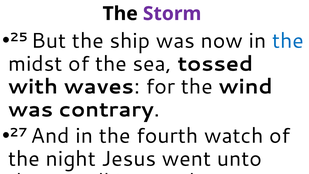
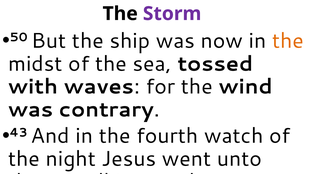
25: 25 -> 50 (19, 37)
the colour: blue -> orange (288, 41)
27: 27 -> 43 (19, 132)
